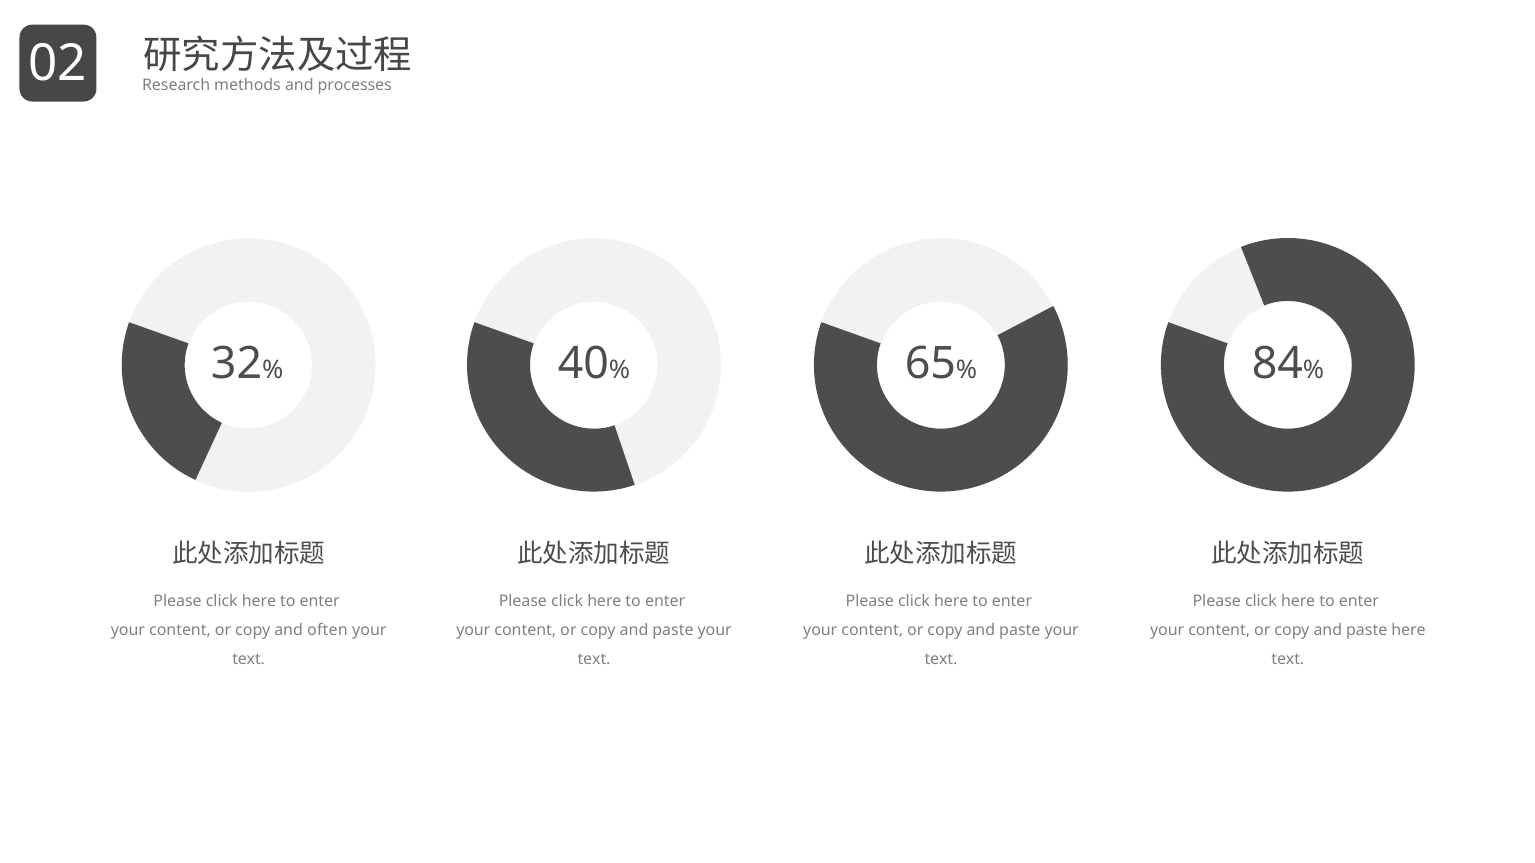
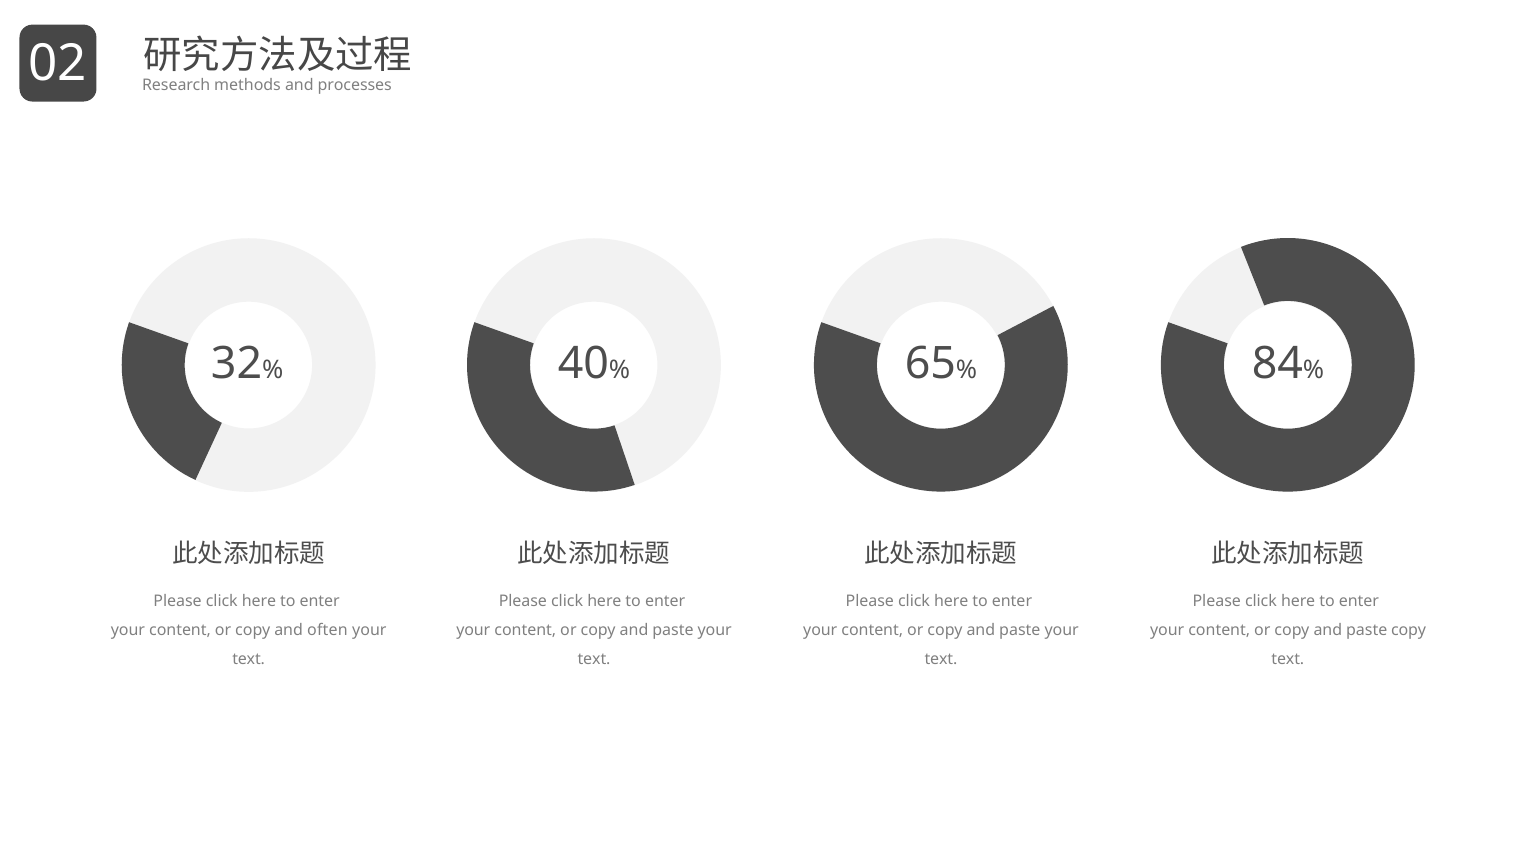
paste here: here -> copy (1409, 631)
